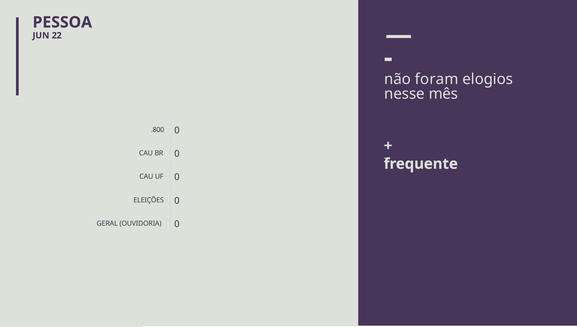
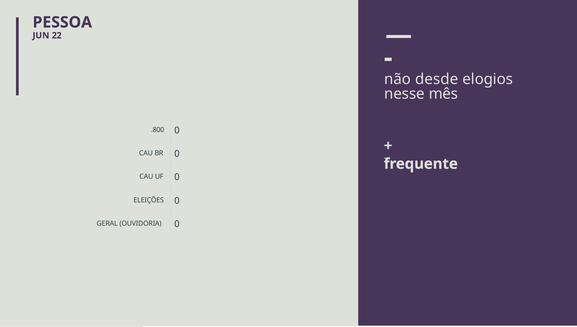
foram: foram -> desde (437, 79)
